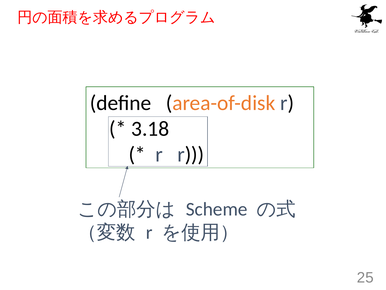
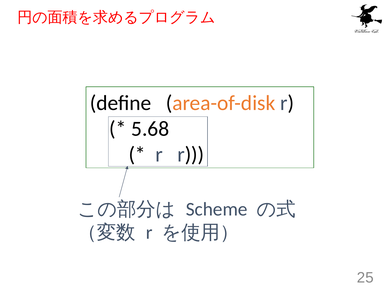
3.18: 3.18 -> 5.68 (150, 129)
